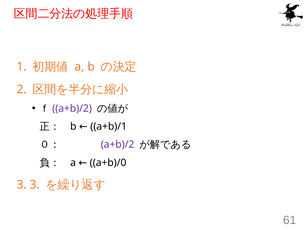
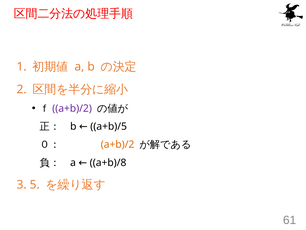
a+b)/1: a+b)/1 -> a+b)/5 (109, 126)
a+b)/2 colour: purple -> orange (118, 144)
a+b)/0: a+b)/0 -> a+b)/8 (108, 162)
3 3: 3 -> 5 (35, 184)
